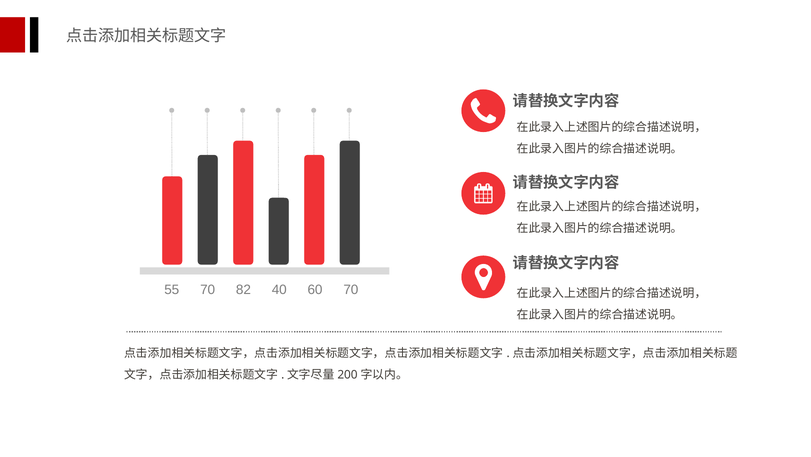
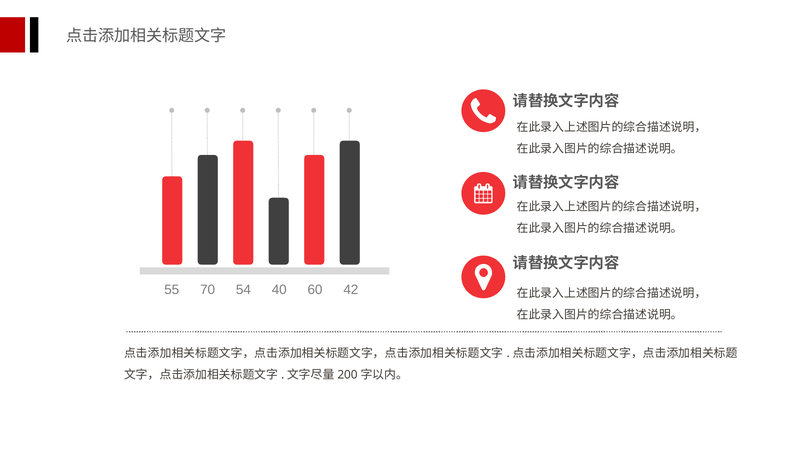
82: 82 -> 54 (243, 289)
60 70: 70 -> 42 (351, 289)
